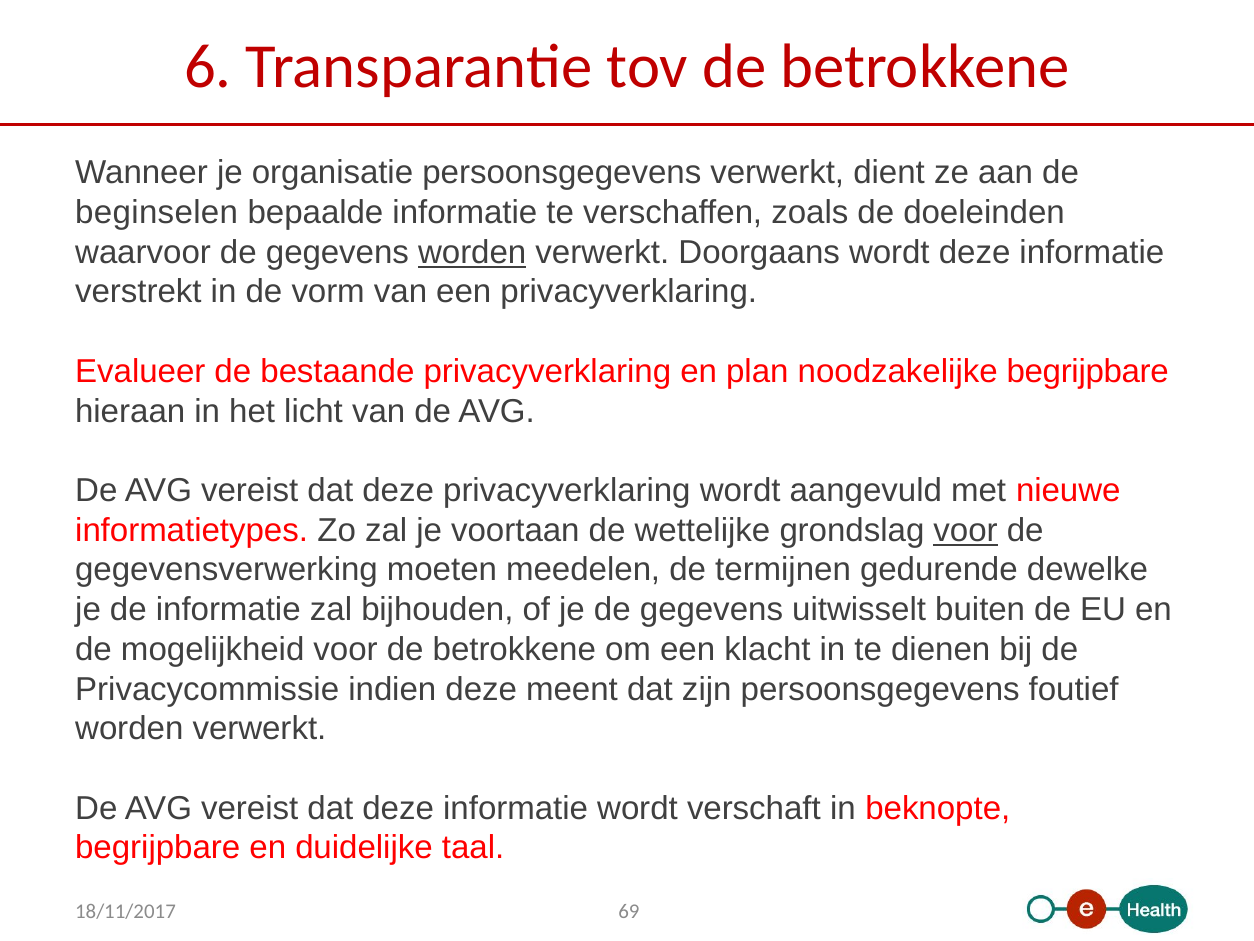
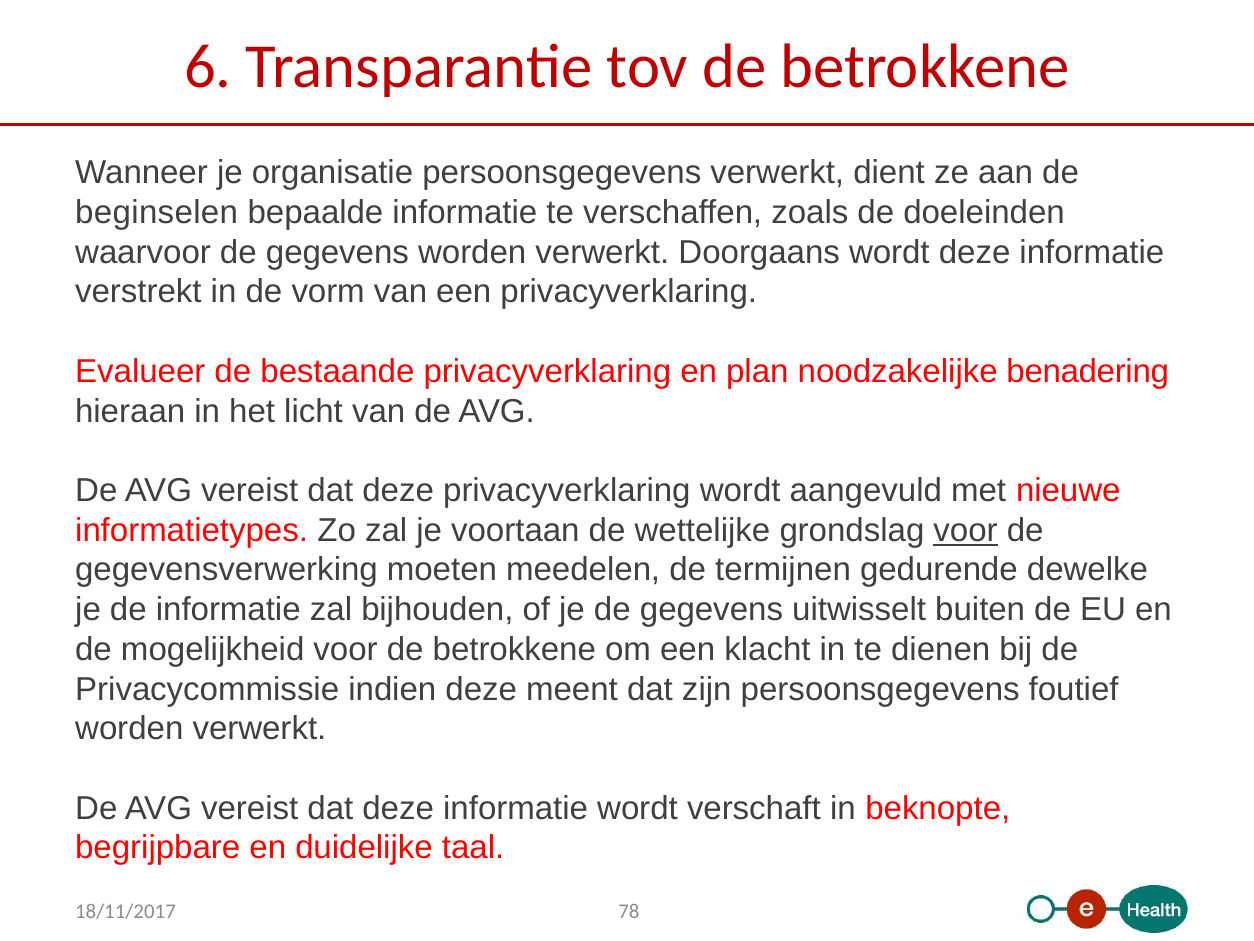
worden underline: present -> none (472, 252)
noodzakelijke begrijpbare: begrijpbare -> benadering (1088, 371)
69: 69 -> 78 (629, 911)
